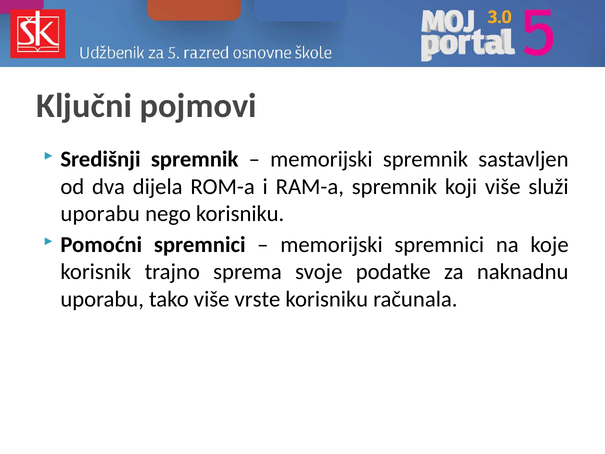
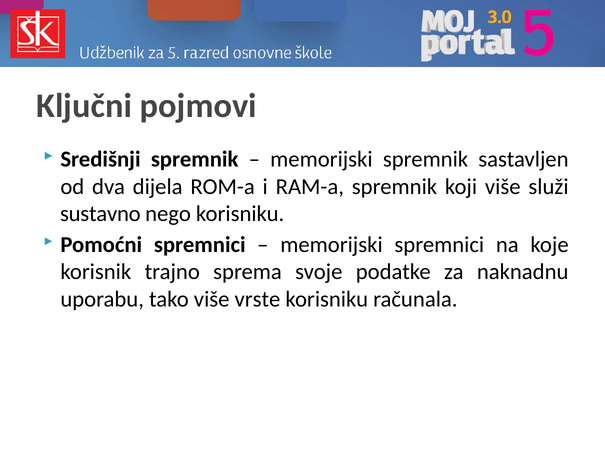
uporabu: uporabu -> sustavno (100, 214)
